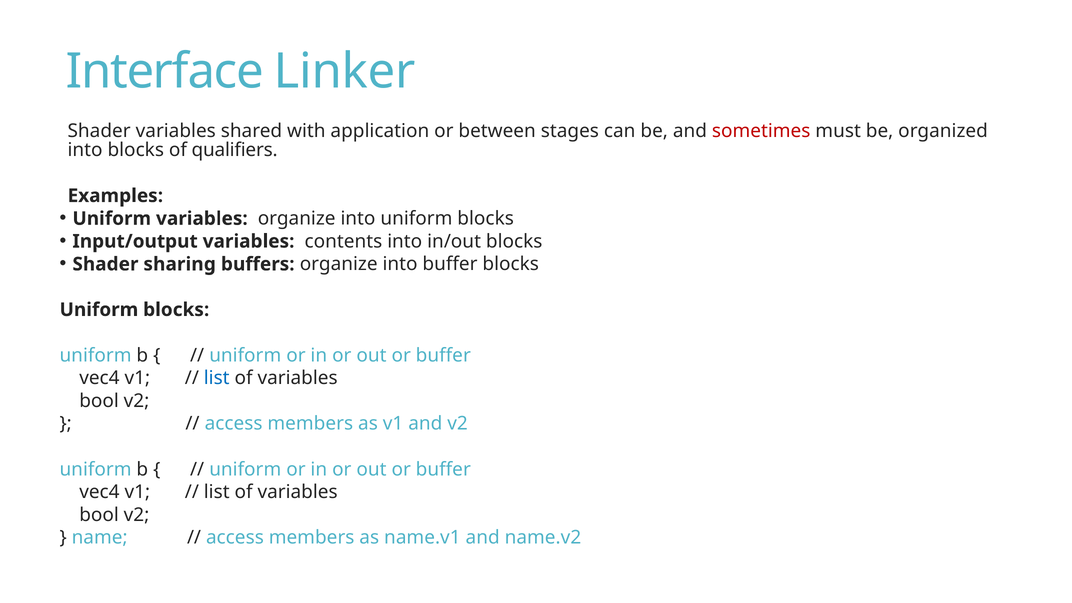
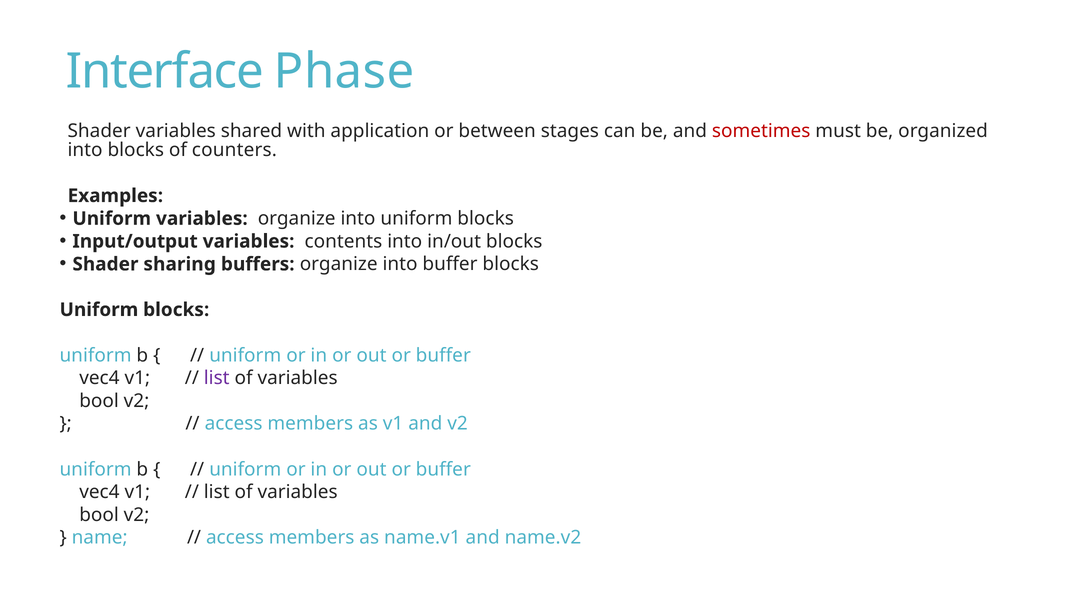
Linker: Linker -> Phase (344, 72)
qualifiers: qualifiers -> counters (234, 150)
list colour: blue -> purple (217, 378)
